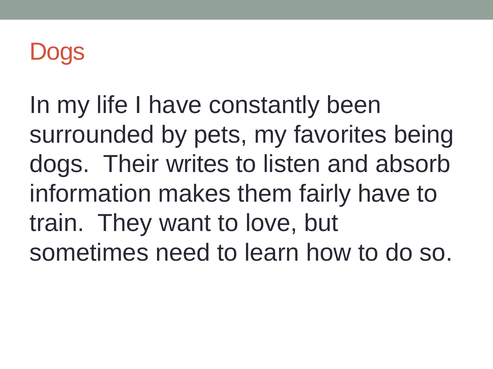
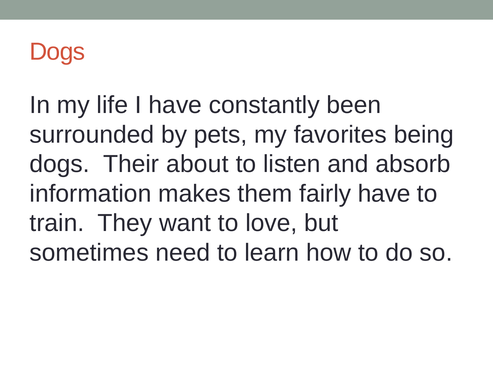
writes: writes -> about (197, 164)
